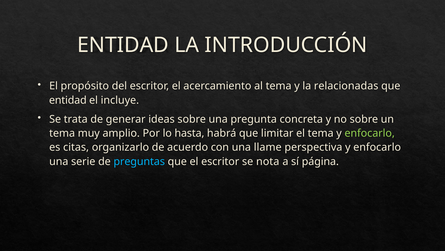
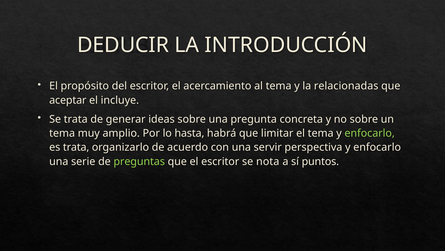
ENTIDAD: ENTIDAD -> DEDUCIR (123, 45)
entidad: entidad -> aceptar (68, 100)
es citas: citas -> trata (76, 147)
llame: llame -> servir (268, 147)
preguntas colour: light blue -> light green (139, 161)
página: página -> puntos (320, 161)
